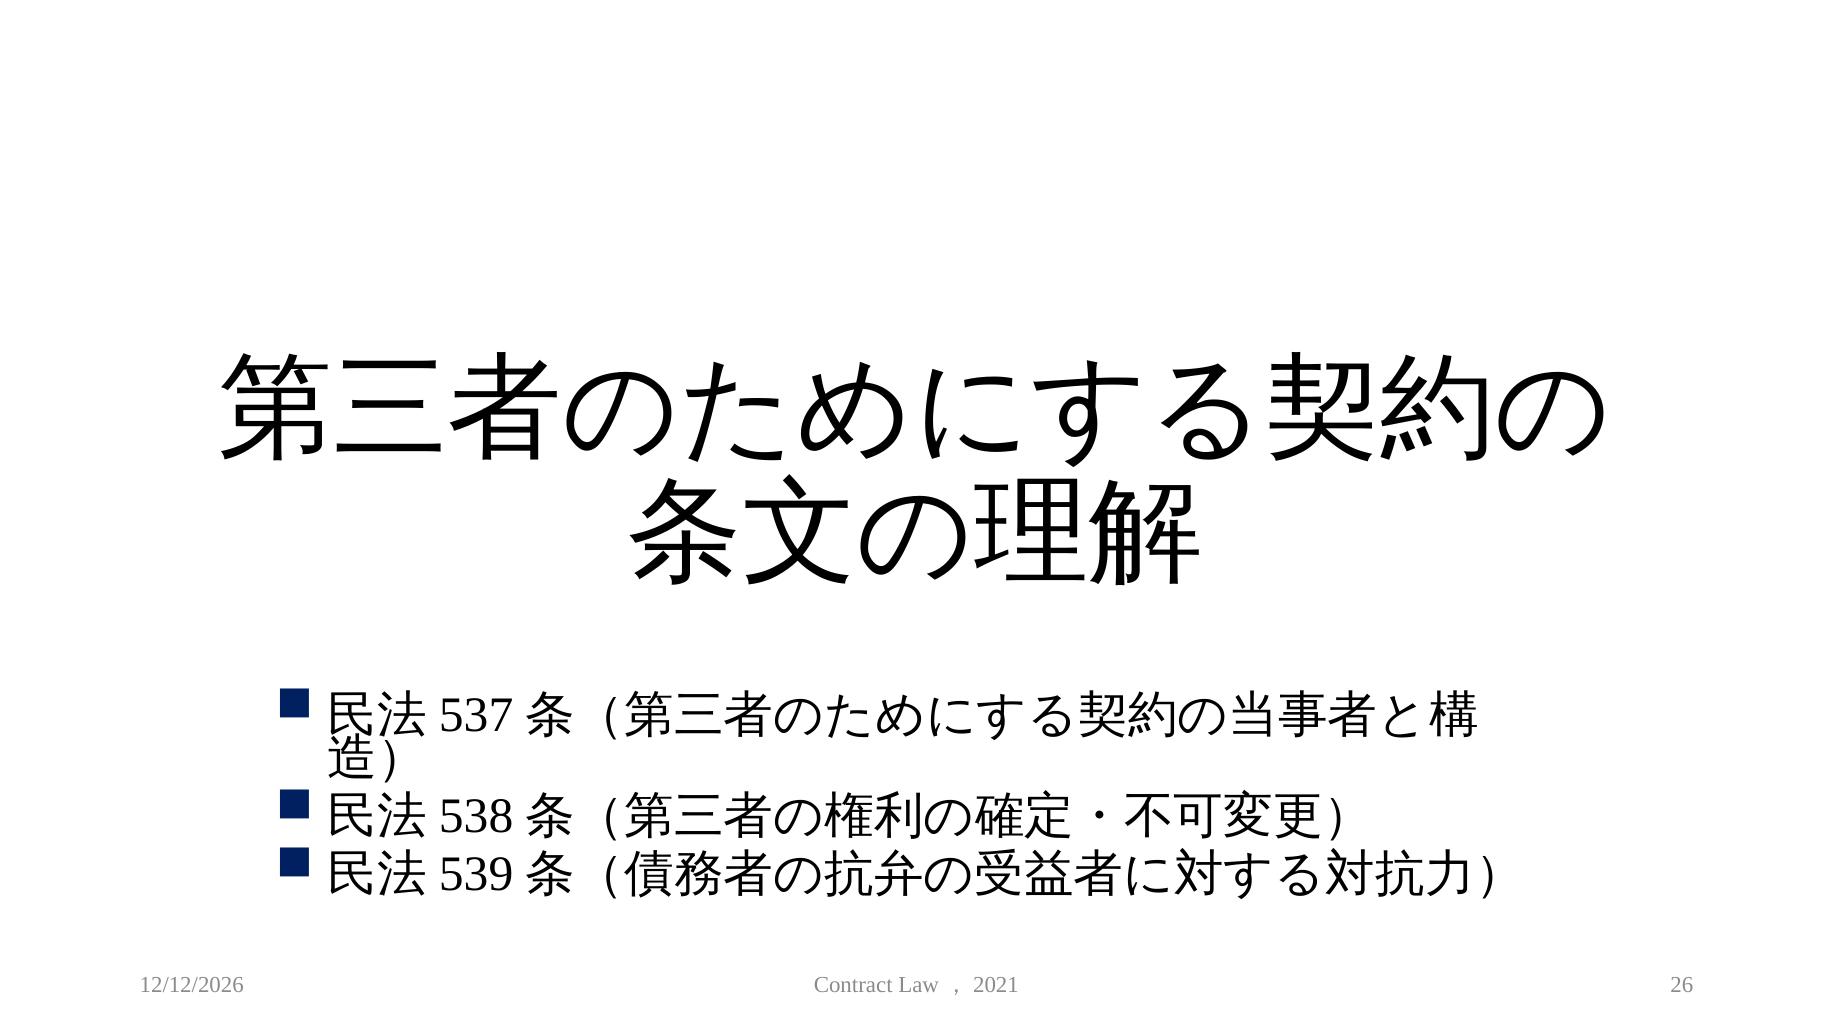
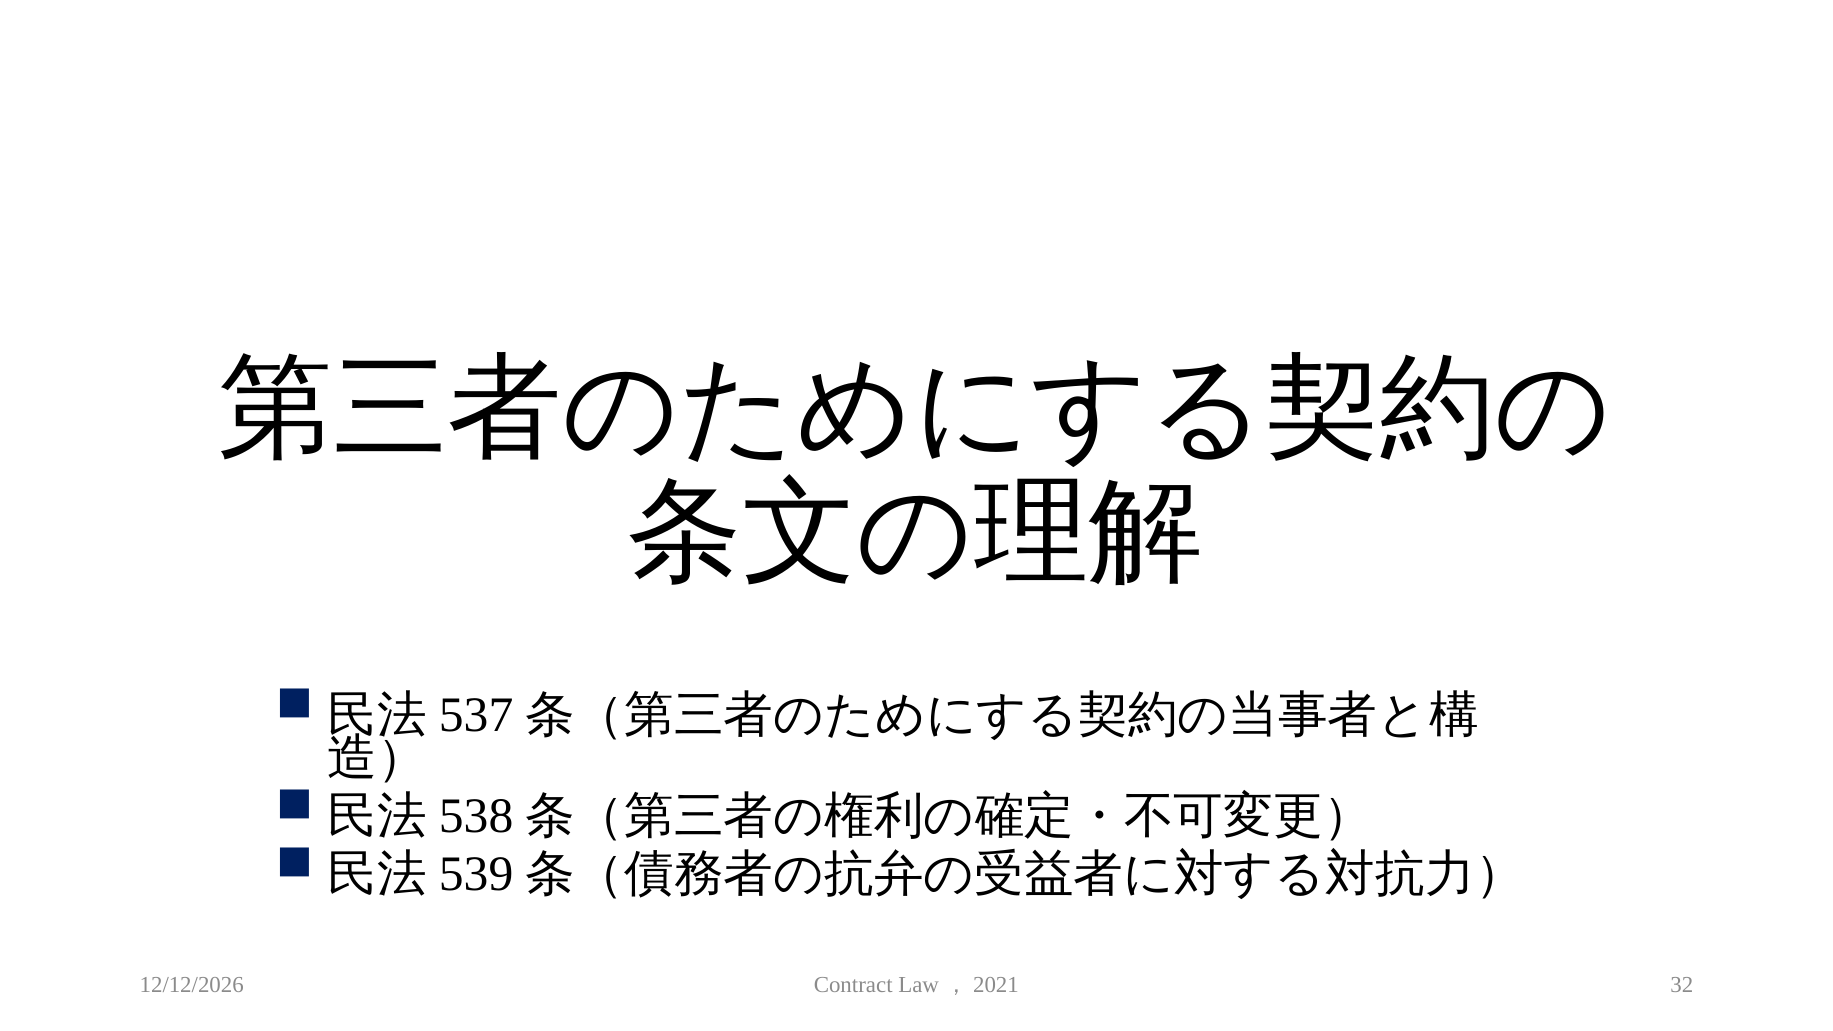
26: 26 -> 32 (1682, 985)
